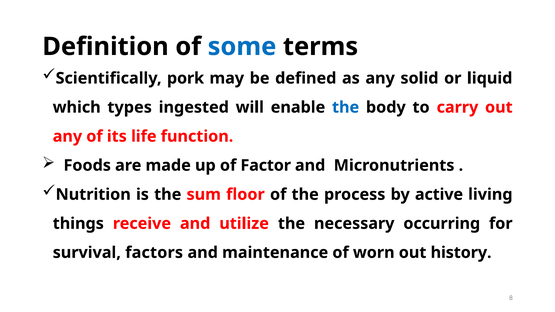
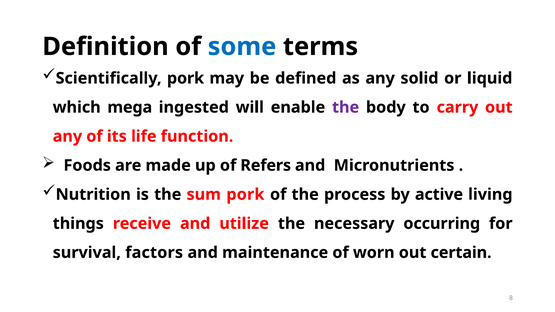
types: types -> mega (130, 107)
the colour: blue -> purple (346, 107)
Factor: Factor -> Refers (266, 165)
sum floor: floor -> pork (245, 195)
history: history -> certain (461, 253)
